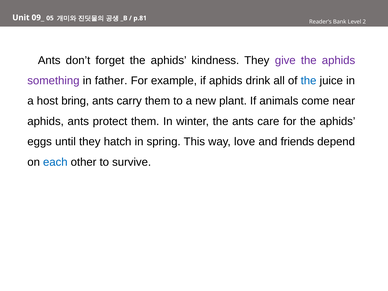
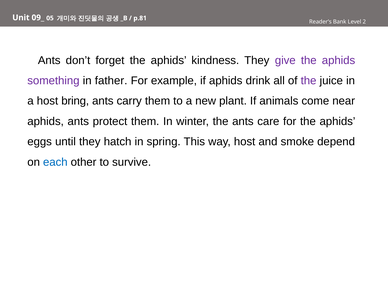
the colour: blue -> purple (309, 81)
way love: love -> host (245, 142)
friends: friends -> smoke (297, 142)
